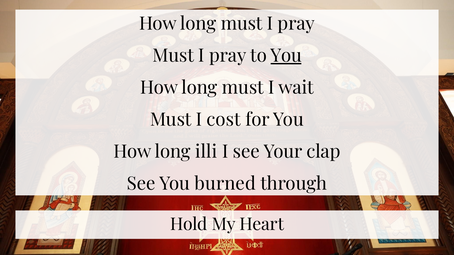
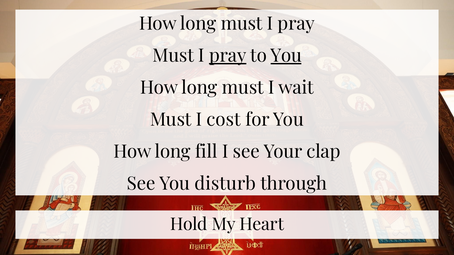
pray underline: none -> present (228, 56)
illi: illi -> fill (206, 152)
burned: burned -> disturb (225, 184)
